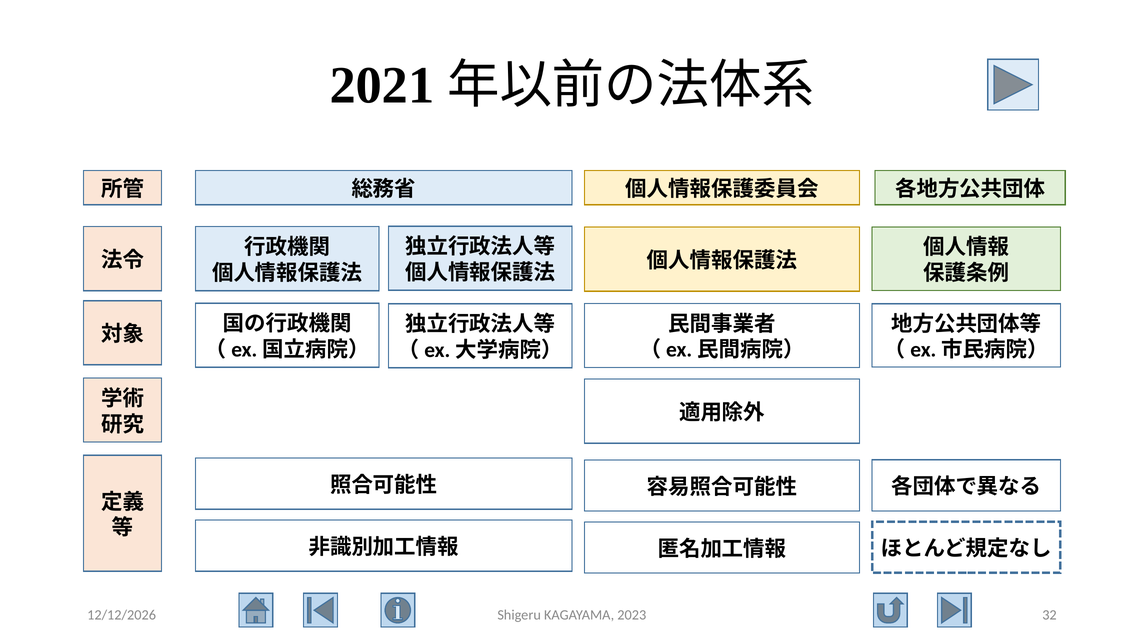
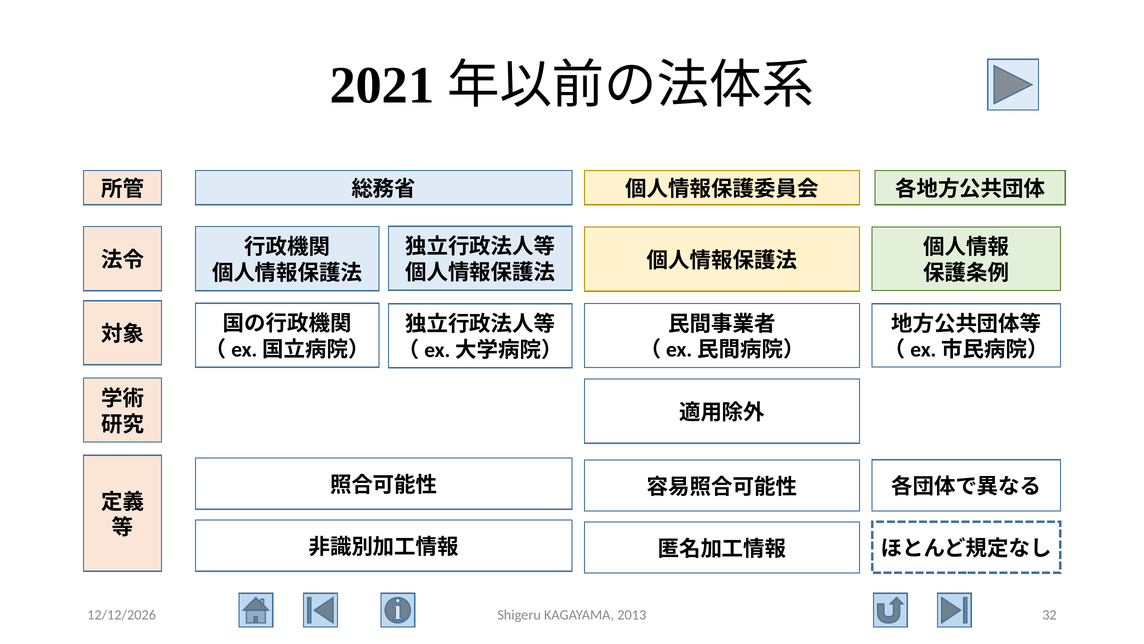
2023: 2023 -> 2013 (632, 615)
